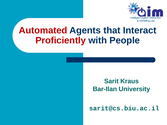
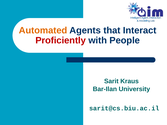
Automated colour: red -> orange (43, 30)
